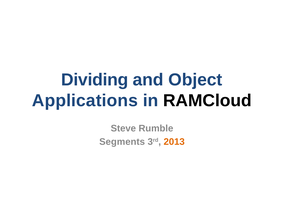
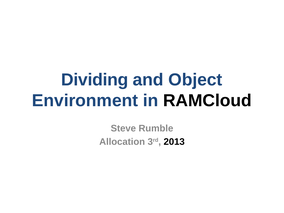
Applications: Applications -> Environment (85, 101)
Segments: Segments -> Allocation (122, 142)
2013 colour: orange -> black (174, 142)
